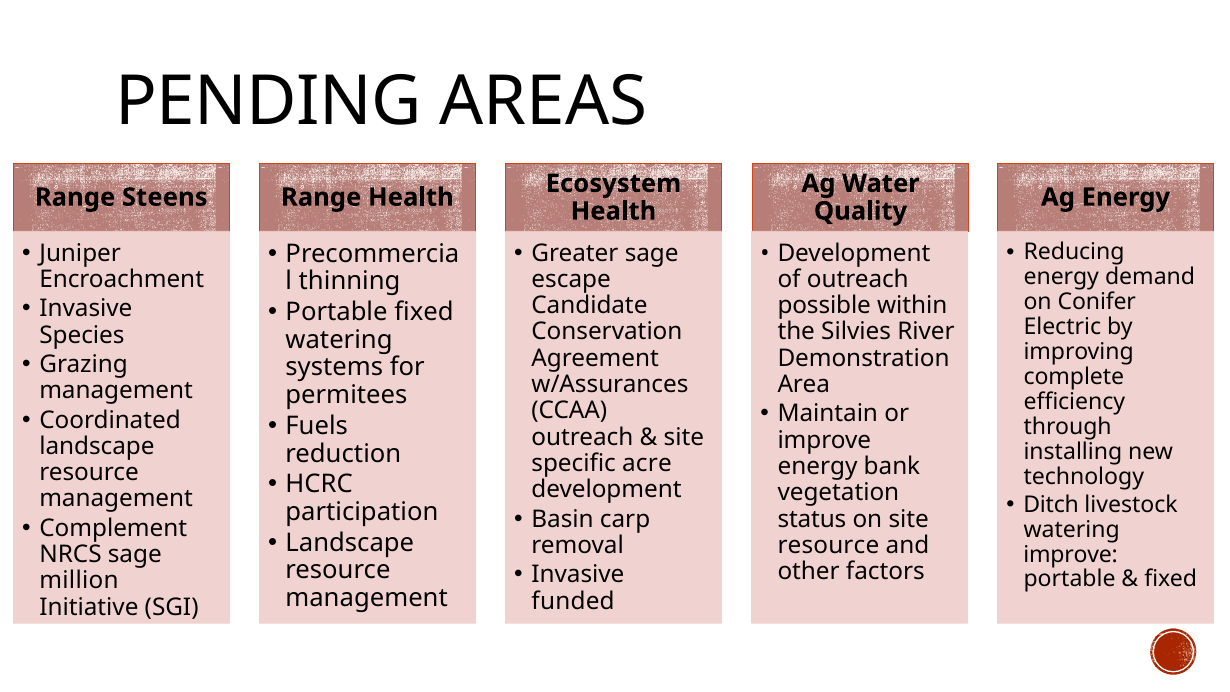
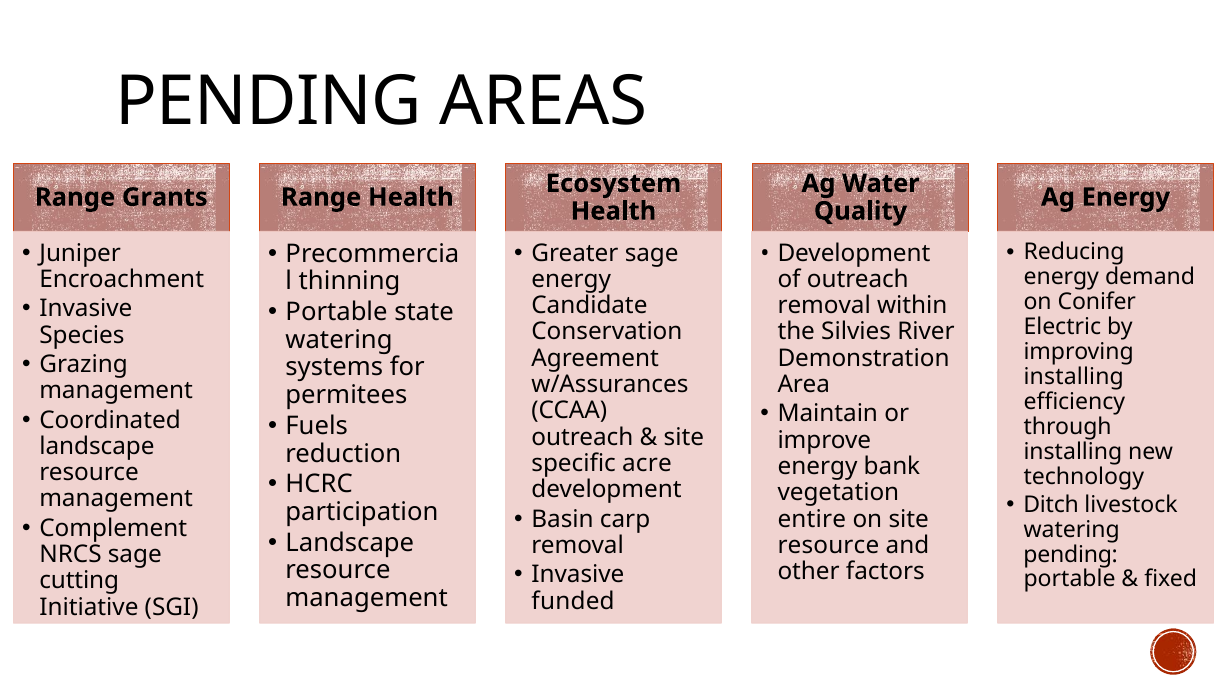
Steens: Steens -> Grants (165, 197)
escape: escape -> energy (571, 279)
possible: possible -> removal (824, 306)
Portable fixed: fixed -> state (424, 312)
complete: complete -> installing (1074, 377)
status: status -> entire (812, 519)
improve: improve -> pending (1071, 554)
million: million -> cutting (79, 581)
